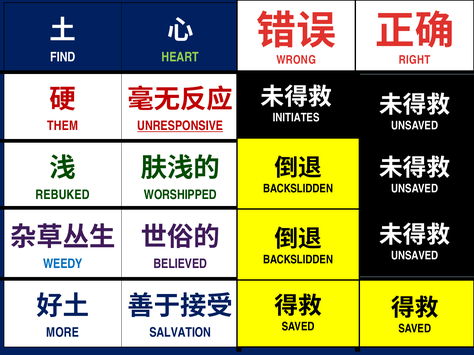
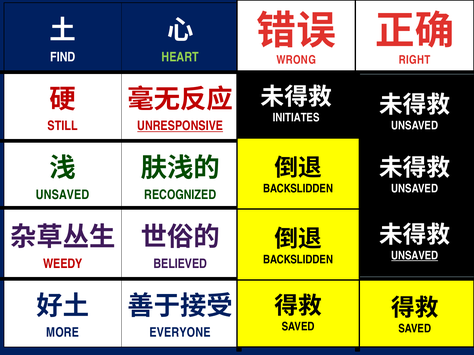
THEM: THEM -> STILL (63, 126)
REBUKED: REBUKED -> UNSAVED (63, 195)
WORSHIPPED: WORSHIPPED -> RECOGNIZED (180, 195)
UNSAVED underline: none -> present (415, 256)
WEEDY colour: blue -> red (63, 264)
SALVATION: SALVATION -> EVERYONE (180, 333)
